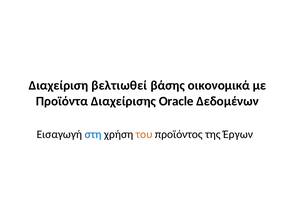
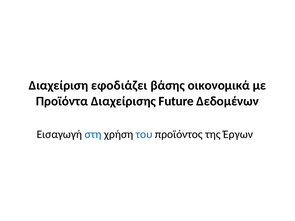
βελτιωθεί: βελτιωθεί -> εφοδιάζει (119, 85)
Oracle: Oracle -> Future (176, 101)
του colour: orange -> blue (144, 135)
